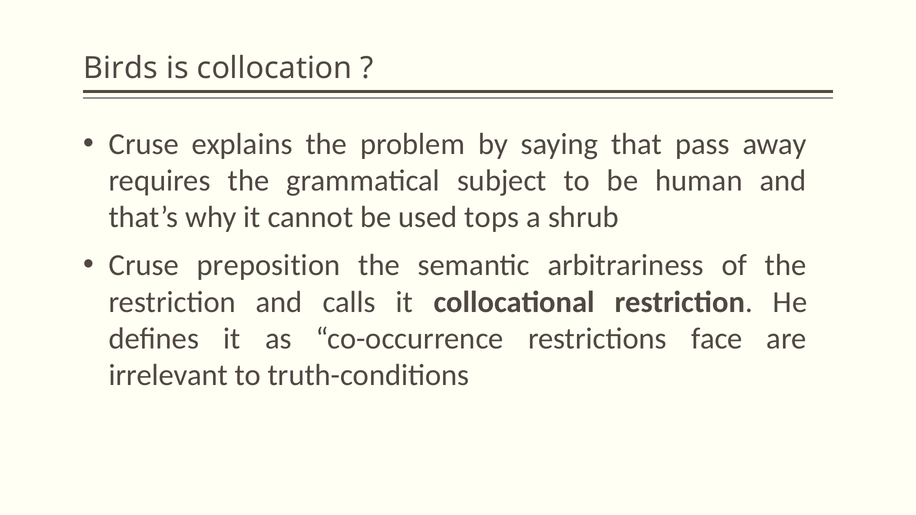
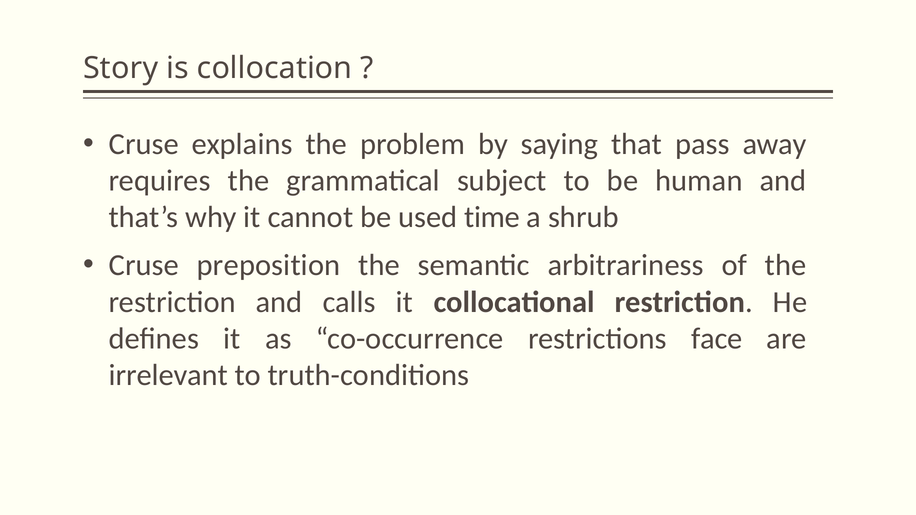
Birds: Birds -> Story (121, 68)
tops: tops -> time (492, 217)
